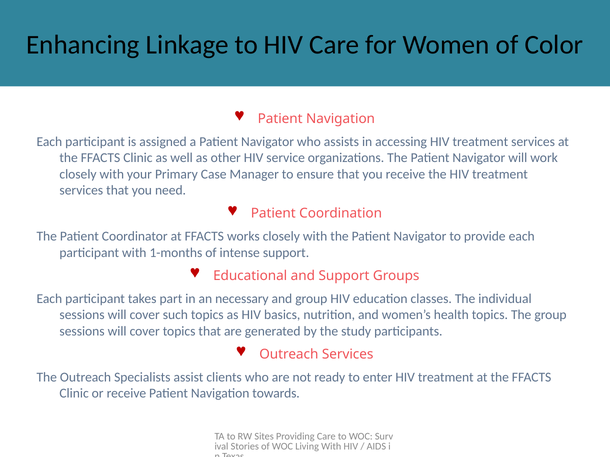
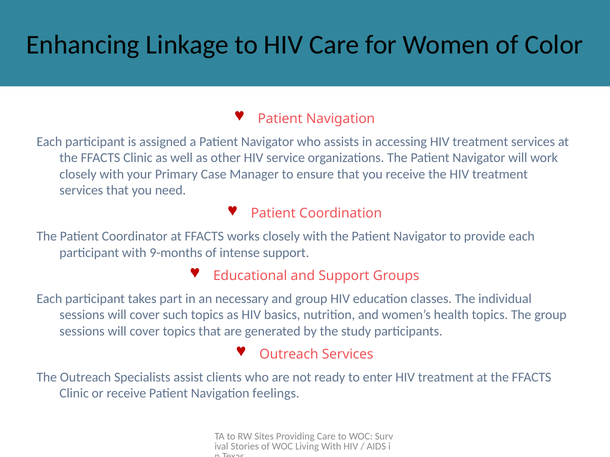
1-months: 1-months -> 9-months (176, 253)
towards: towards -> feelings (276, 394)
